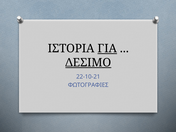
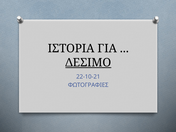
ΓΙΑ underline: present -> none (107, 49)
